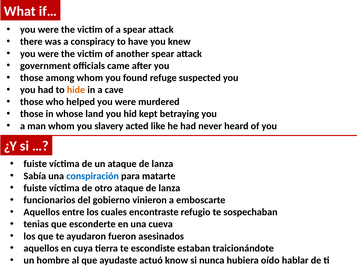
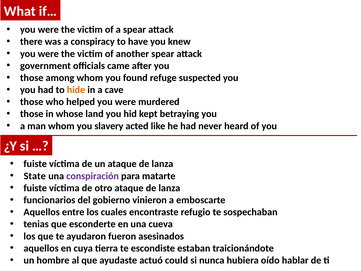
Sabía: Sabía -> State (35, 176)
conspiración colour: blue -> purple (93, 176)
know: know -> could (177, 260)
